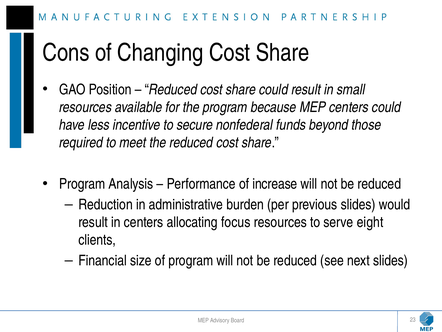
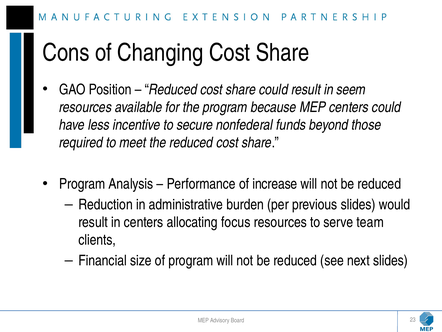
small: small -> seem (351, 89)
eight: eight -> team (370, 222)
